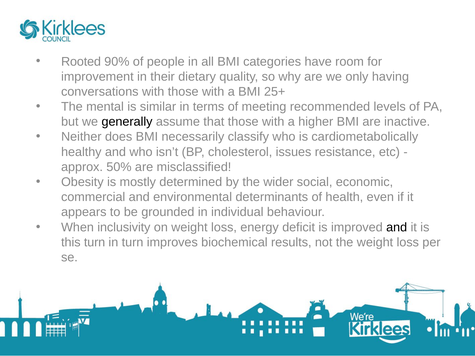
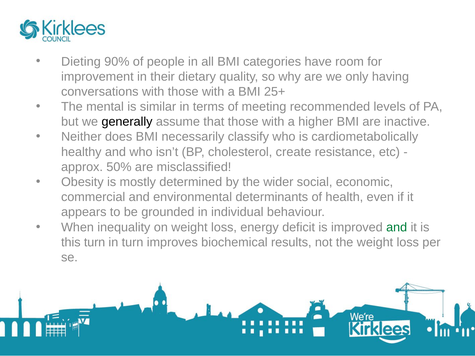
Rooted: Rooted -> Dieting (81, 62)
issues: issues -> create (293, 152)
inclusivity: inclusivity -> inequality (124, 227)
and colour: black -> green (397, 227)
